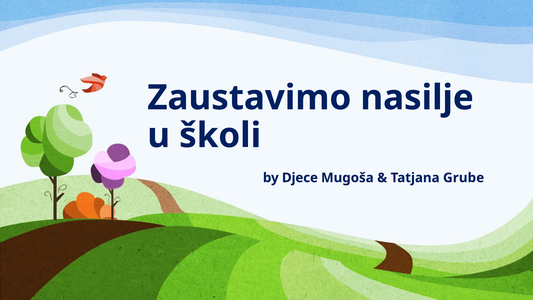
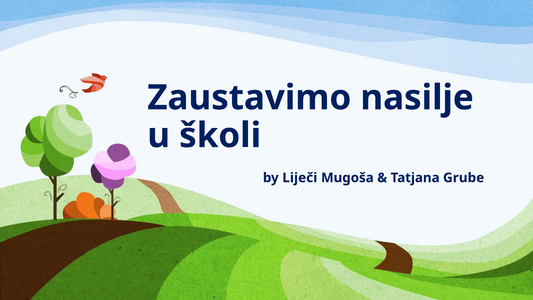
Djece: Djece -> Liječi (300, 178)
